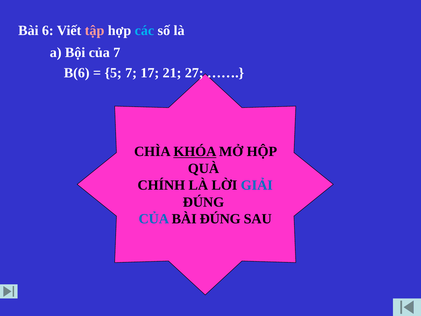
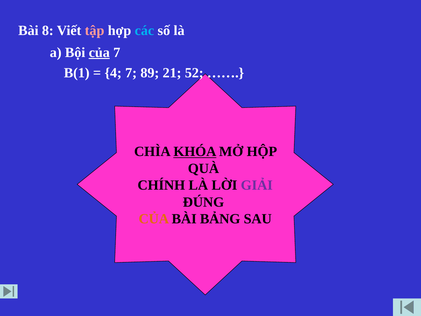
6: 6 -> 8 (48, 31)
của underline: none -> present (99, 52)
B(6: B(6 -> B(1 (77, 73)
5: 5 -> 4 (113, 73)
17: 17 -> 89 (150, 73)
27: 27 -> 52 (194, 73)
GIẢI colour: blue -> purple (257, 185)
CỦA colour: blue -> orange (154, 219)
BÀI ĐÚNG: ĐÚNG -> BẢNG (220, 219)
